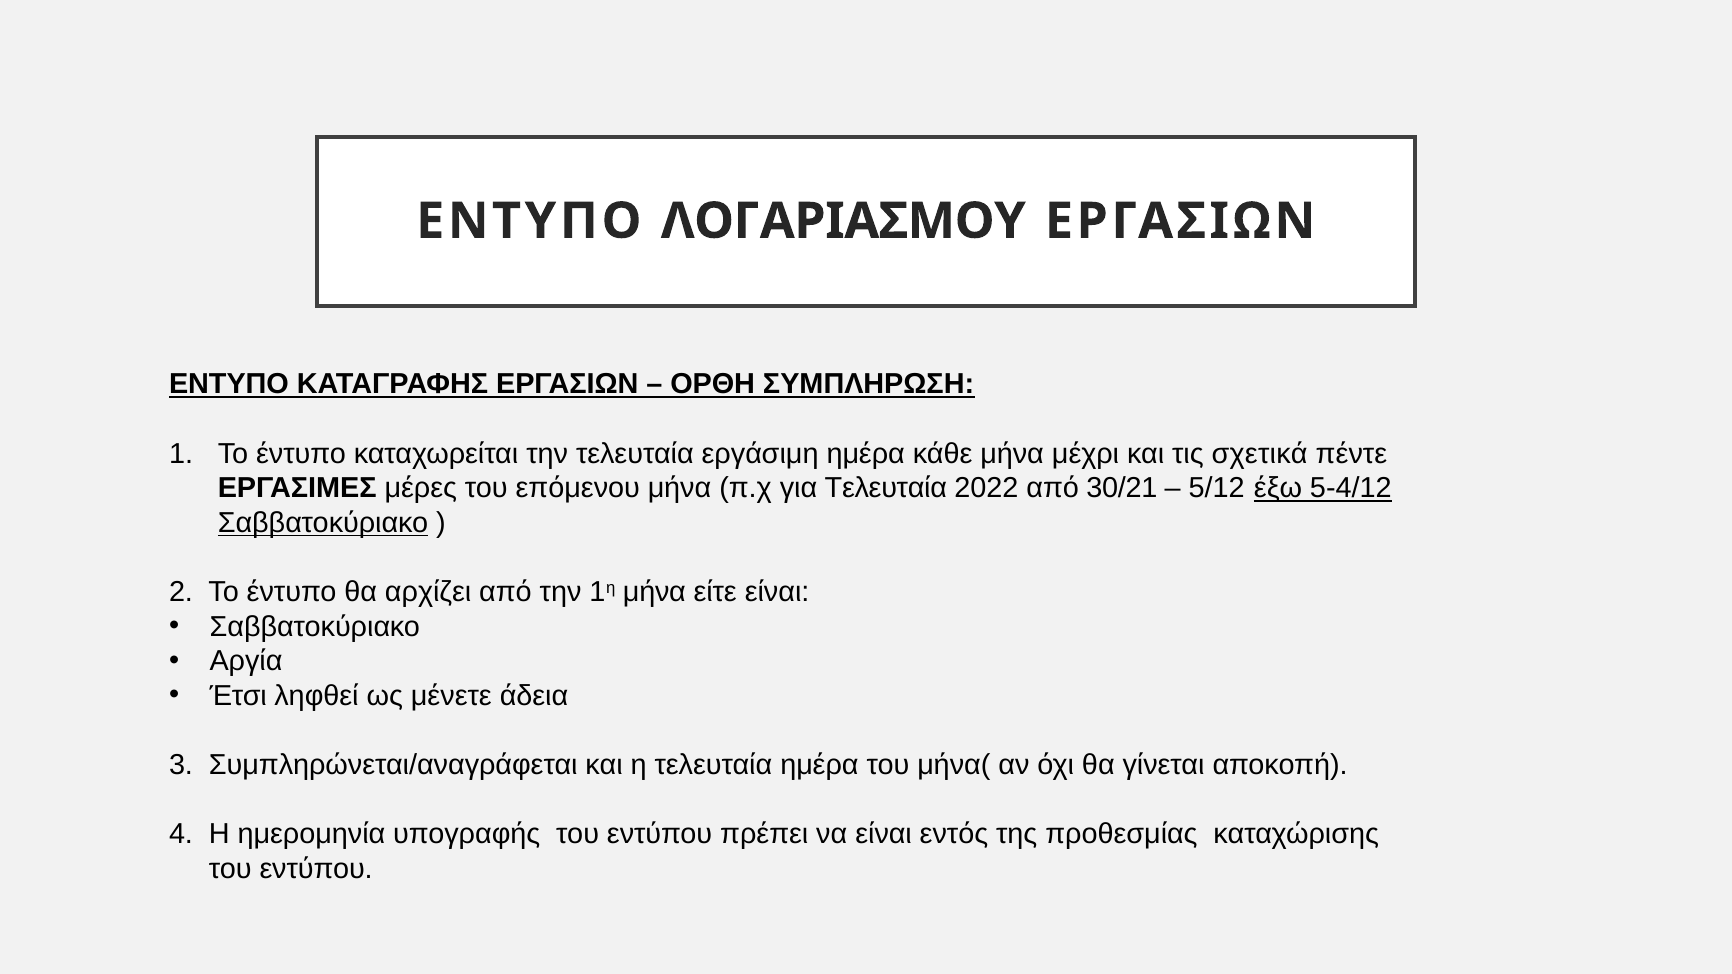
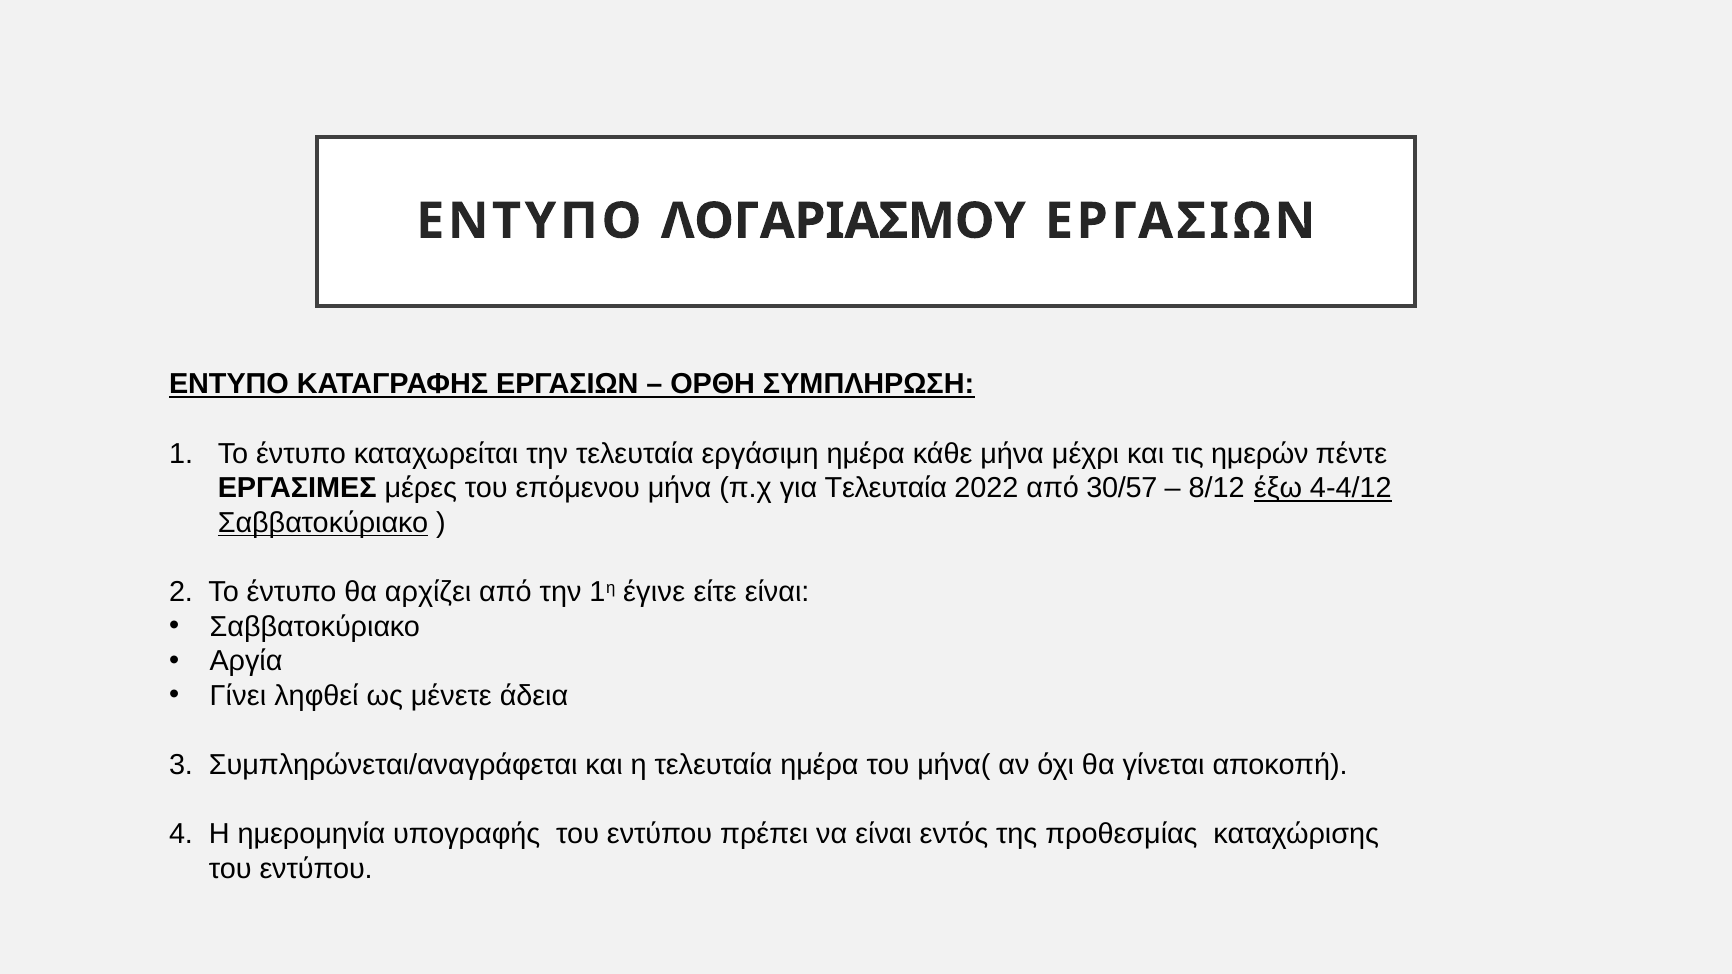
σχετικά: σχετικά -> ημερών (1260, 454)
30/21: 30/21 -> 30/57 (1122, 488)
5/12: 5/12 -> 8/12 (1217, 488)
5-4/12: 5-4/12 -> 4-4/12 (1351, 488)
1η μήνα: μήνα -> έγινε (654, 592)
Έτσι: Έτσι -> Γίνει (238, 696)
